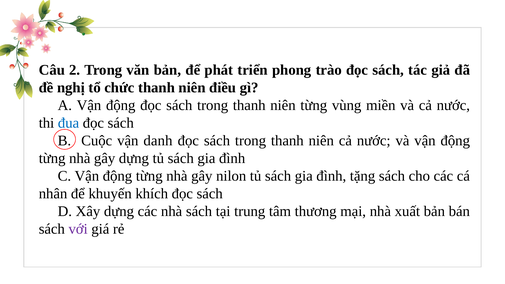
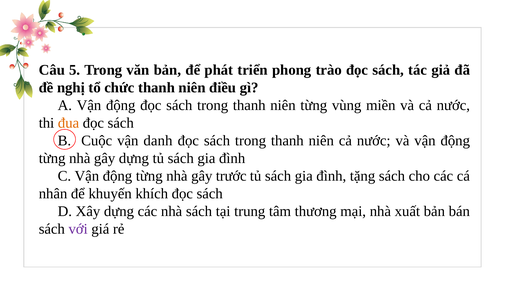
2: 2 -> 5 (75, 70)
đua colour: blue -> orange (69, 123)
nilon: nilon -> trước (231, 176)
